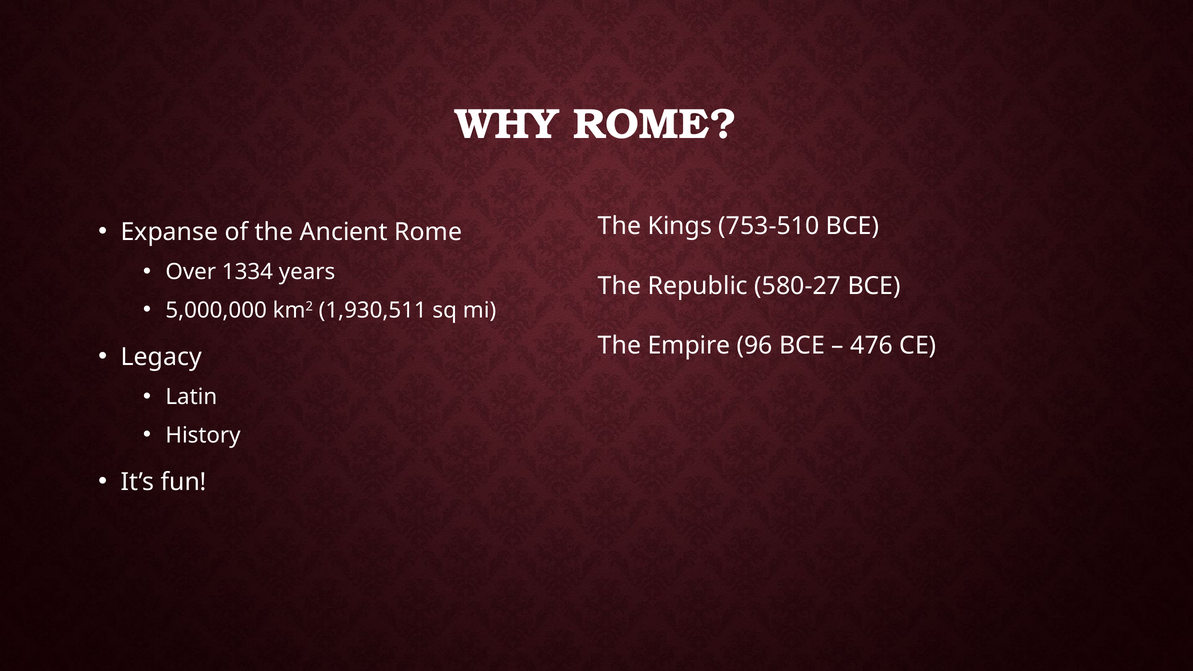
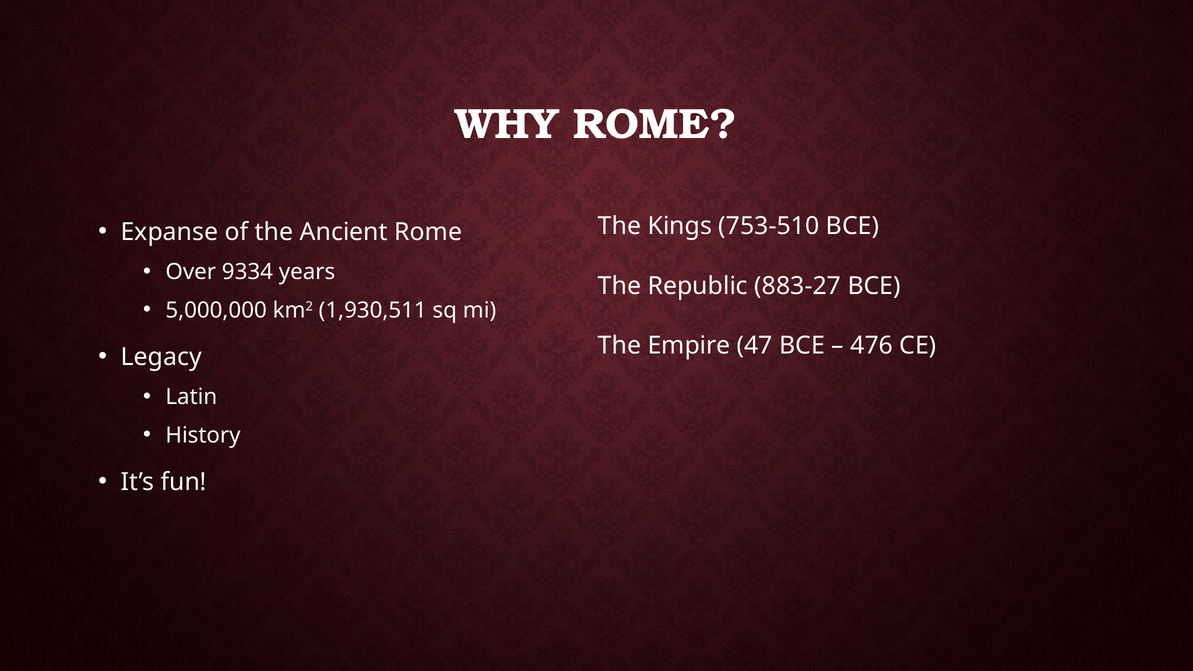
1334: 1334 -> 9334 (247, 272)
580-27: 580-27 -> 883-27 (798, 286)
96: 96 -> 47 (755, 345)
